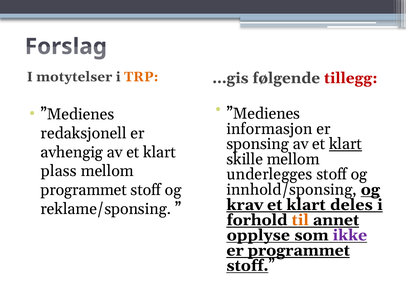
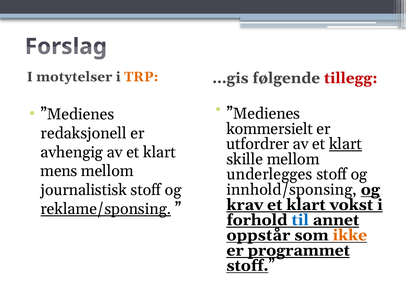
informasjon: informasjon -> kommersielt (270, 129)
sponsing: sponsing -> utfordrer (258, 144)
plass: plass -> mens (59, 171)
programmet: programmet -> journalistisk (84, 190)
deles: deles -> vokst (351, 204)
reklame/sponsing underline: none -> present (106, 209)
til colour: orange -> blue (300, 220)
opplyse: opplyse -> oppstår (258, 235)
ikke colour: purple -> orange (350, 235)
